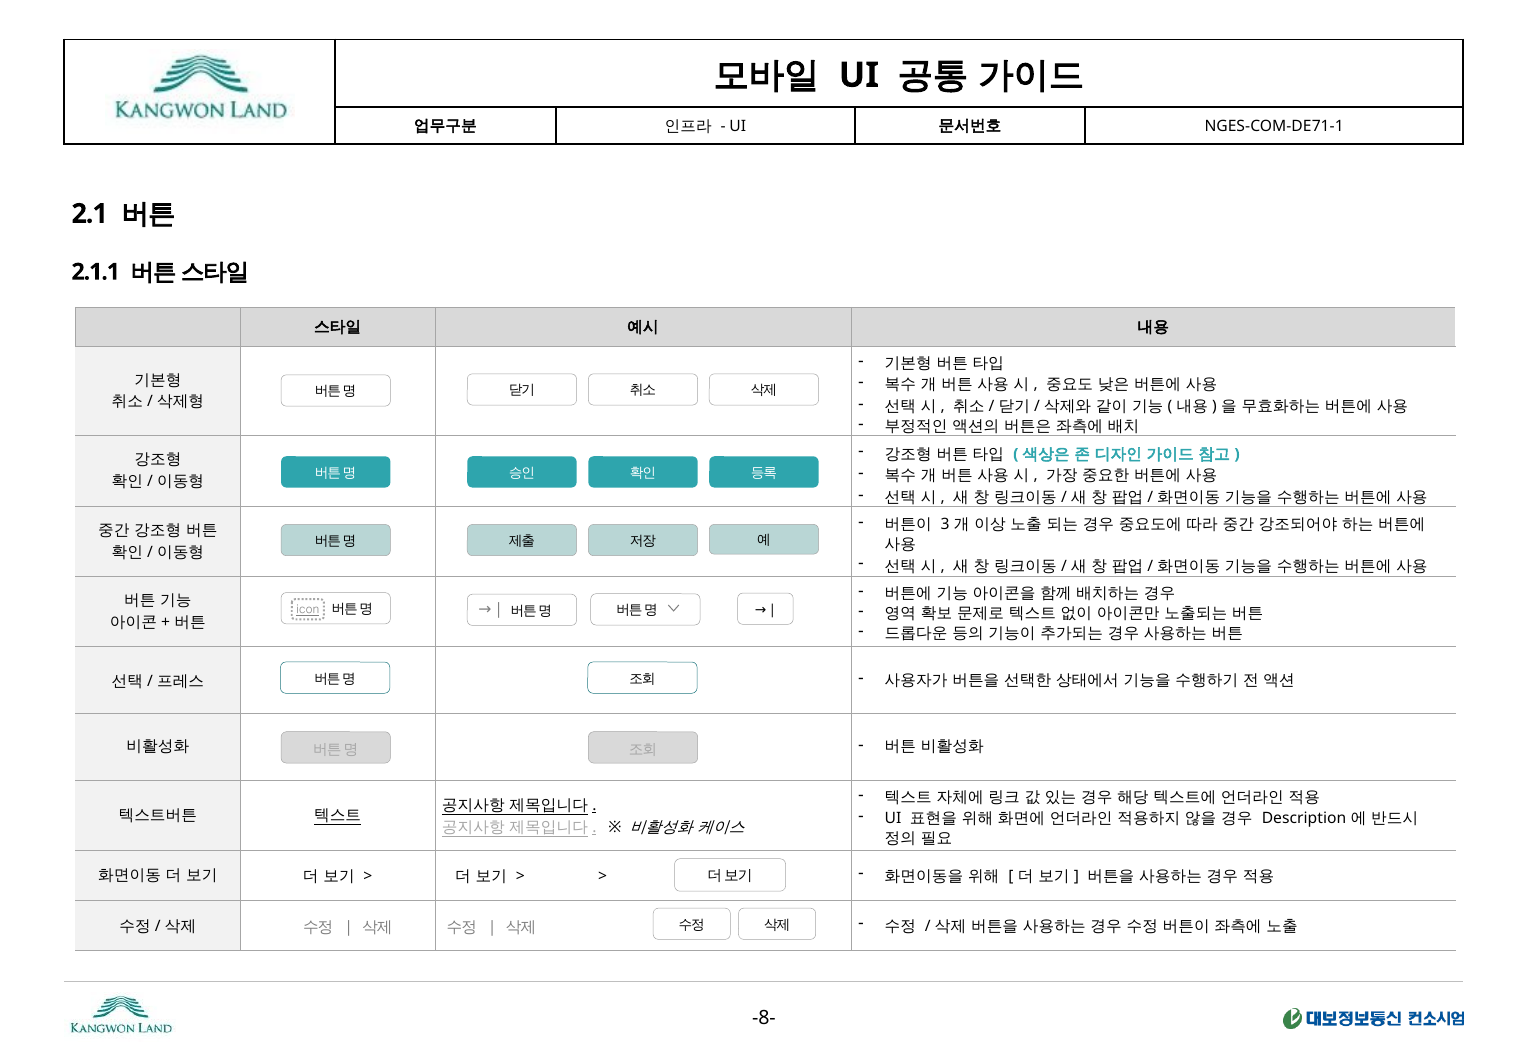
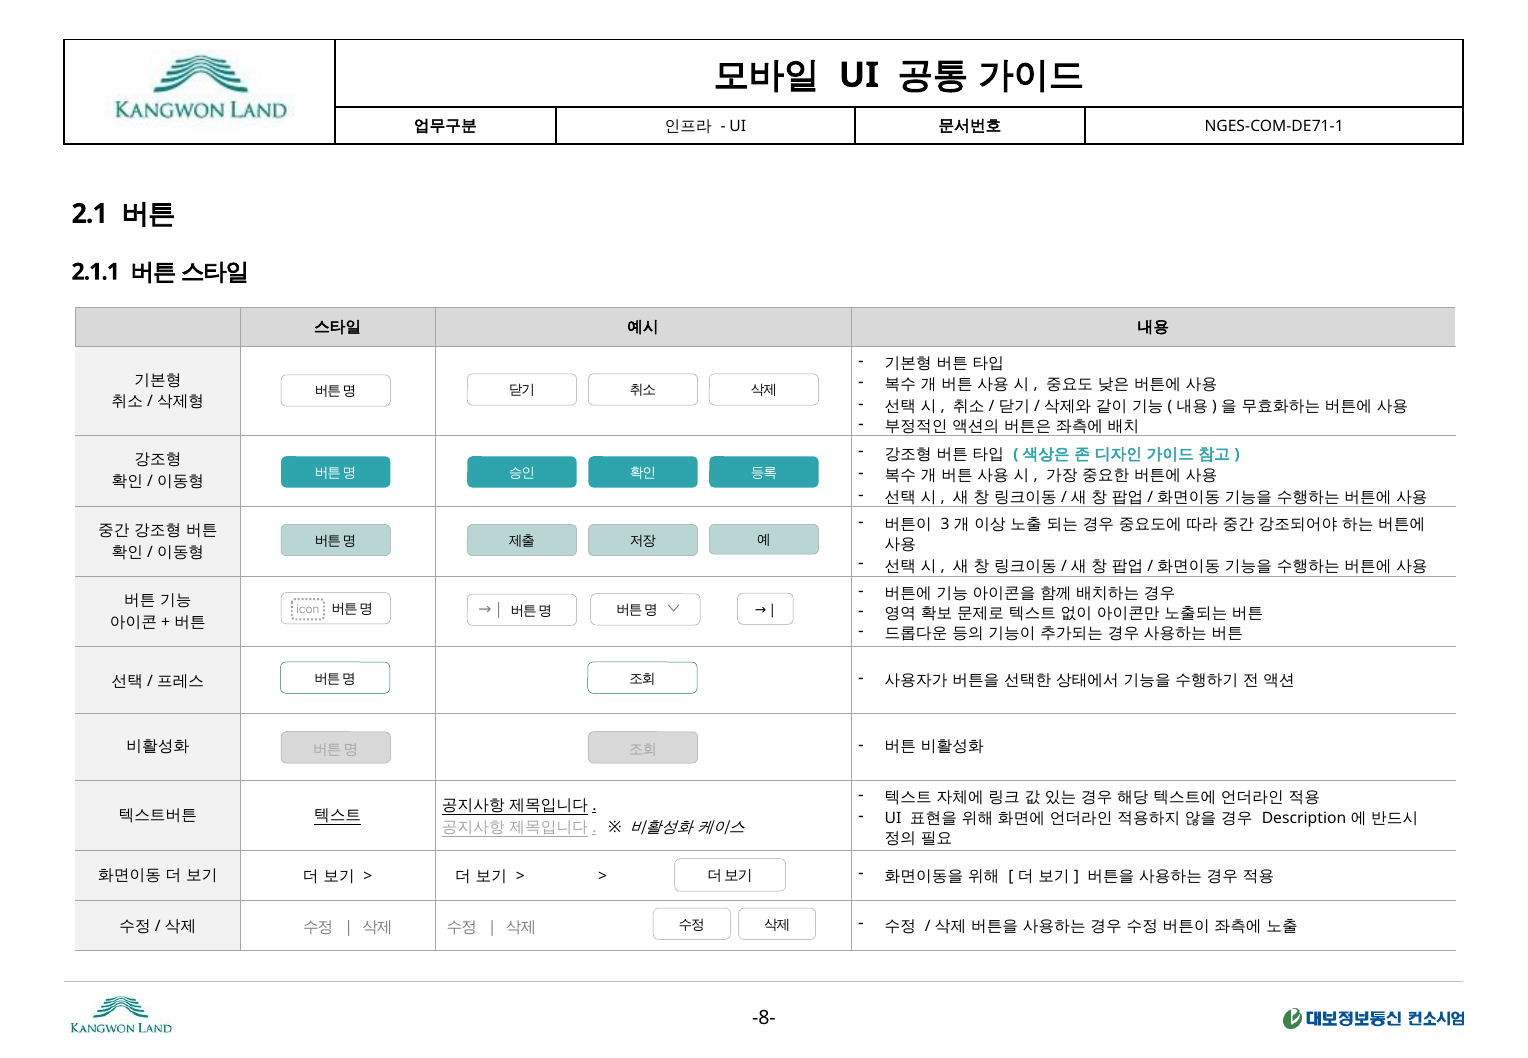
icon underline: present -> none (308, 610)
